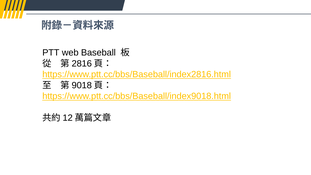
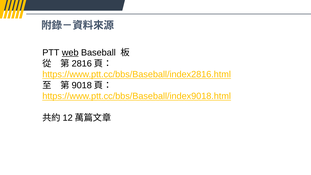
web underline: none -> present (70, 53)
